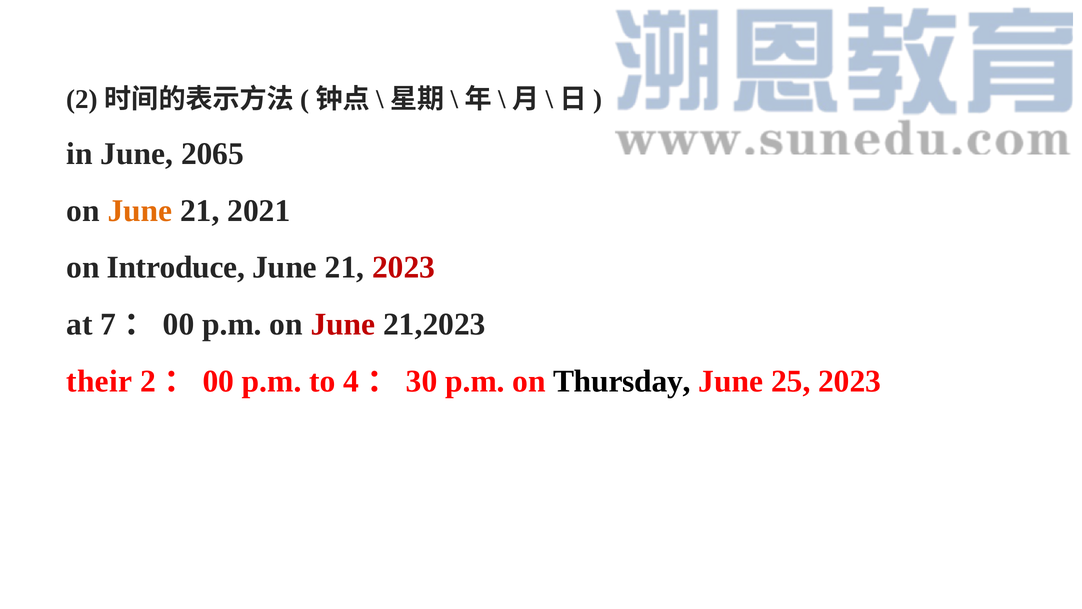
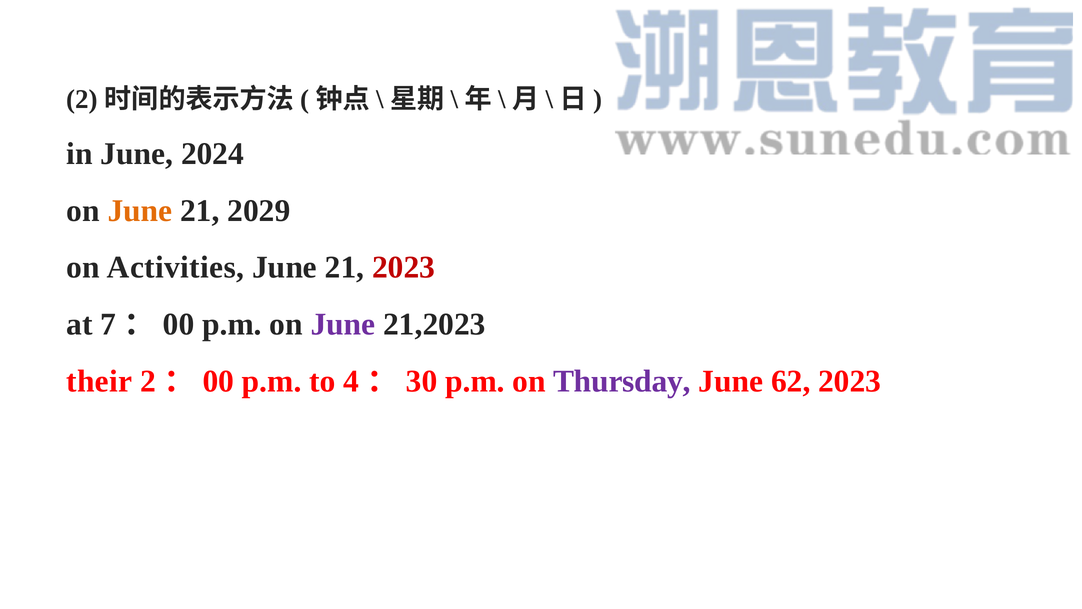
2065: 2065 -> 2024 (212, 154)
2021: 2021 -> 2029 (259, 211)
Introduce: Introduce -> Activities (176, 267)
June colour: red -> purple (343, 324)
Thursday colour: black -> purple (622, 381)
25: 25 -> 62 (791, 381)
